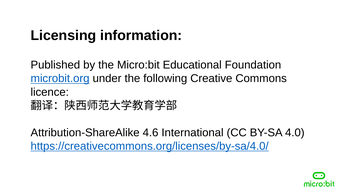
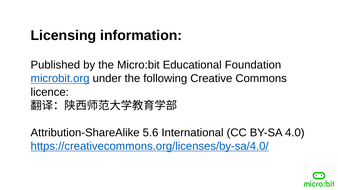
4.6: 4.6 -> 5.6 (151, 133)
